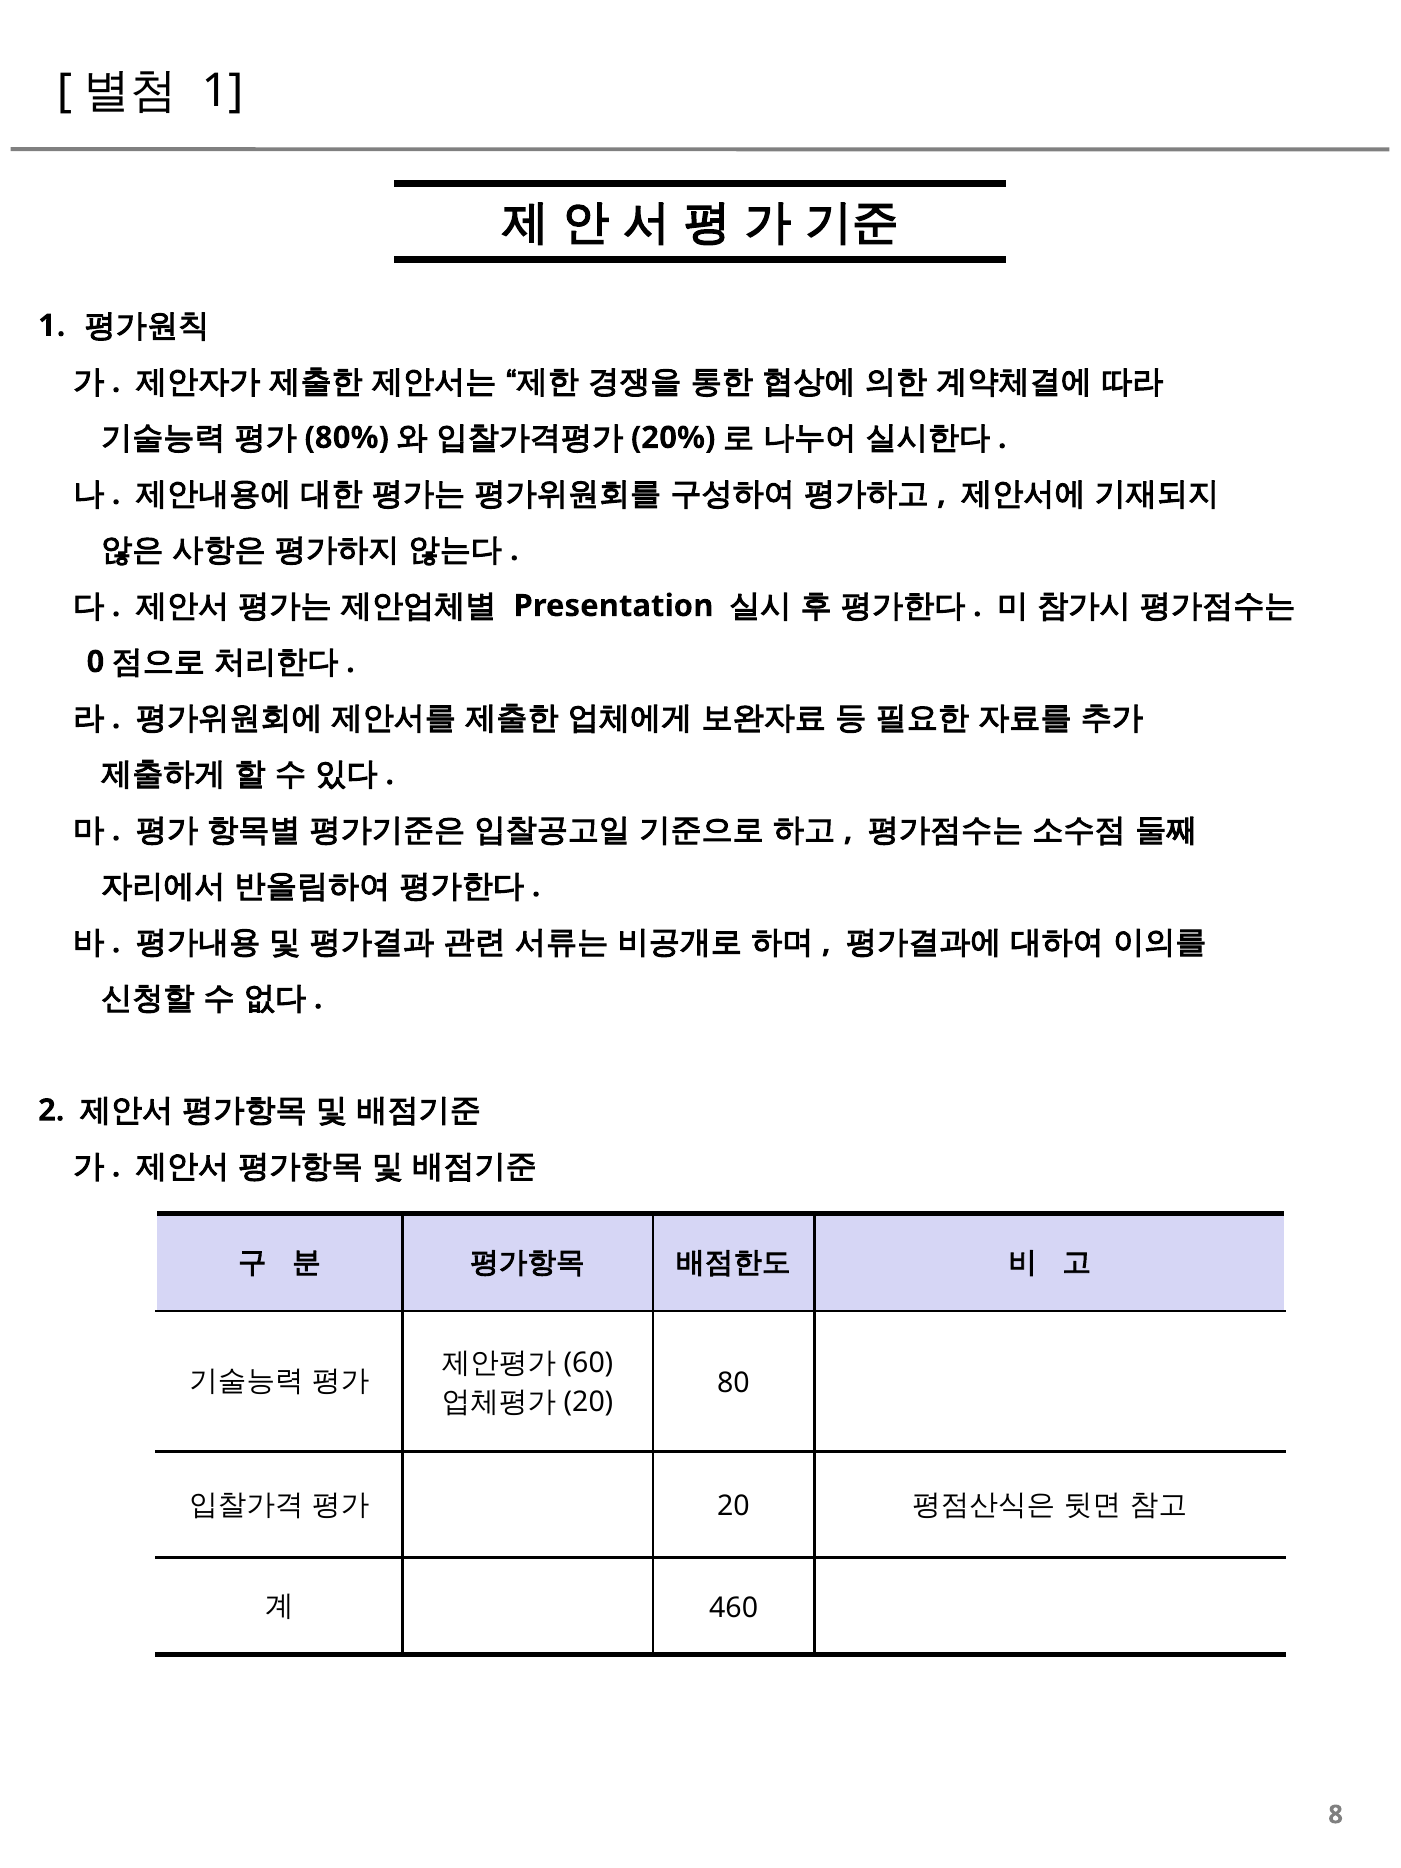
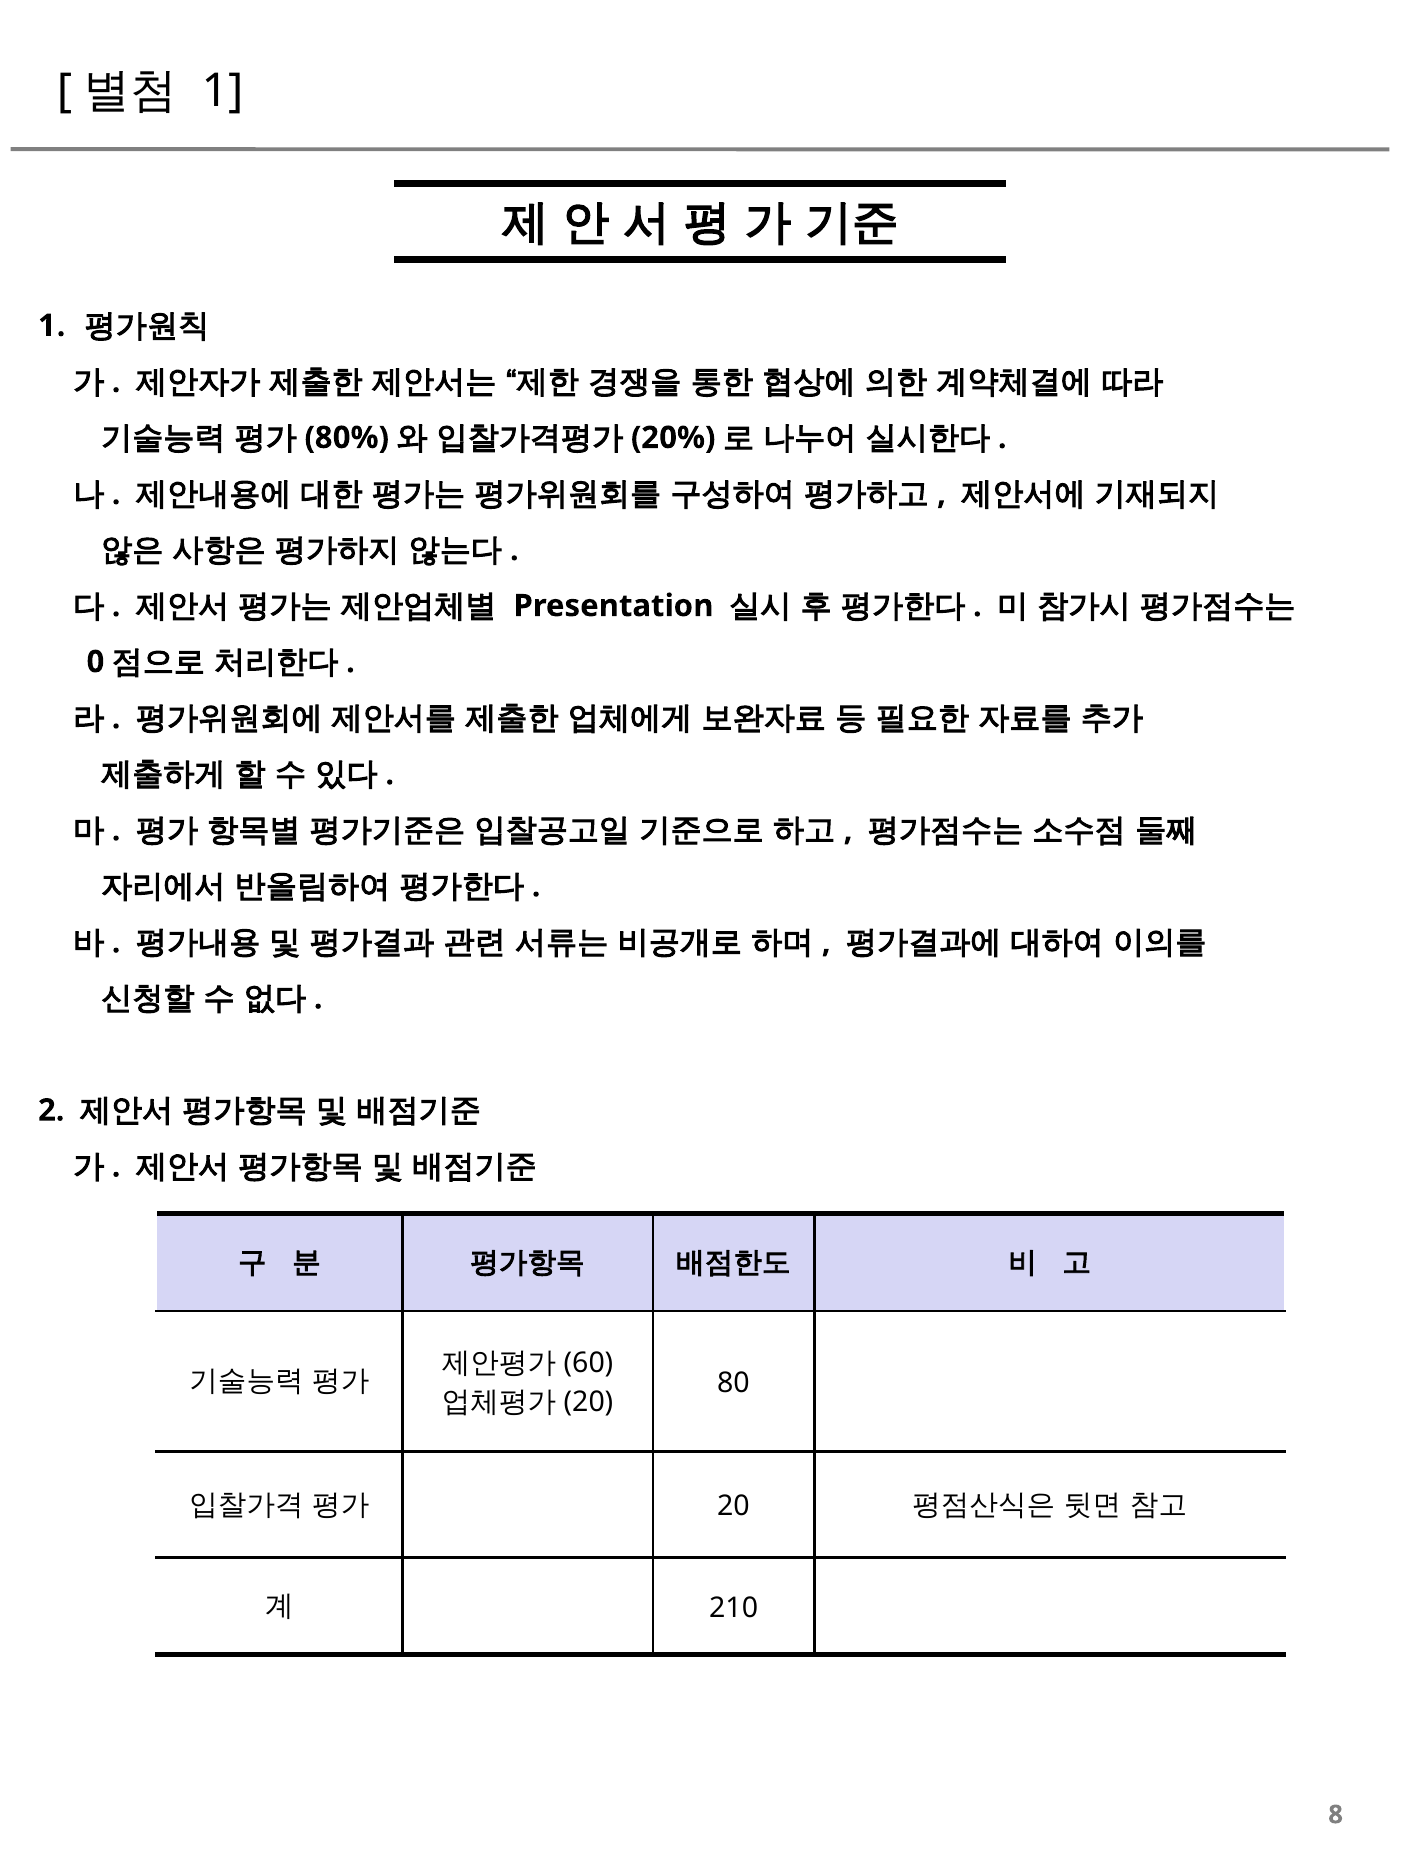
460: 460 -> 210 (734, 1608)
